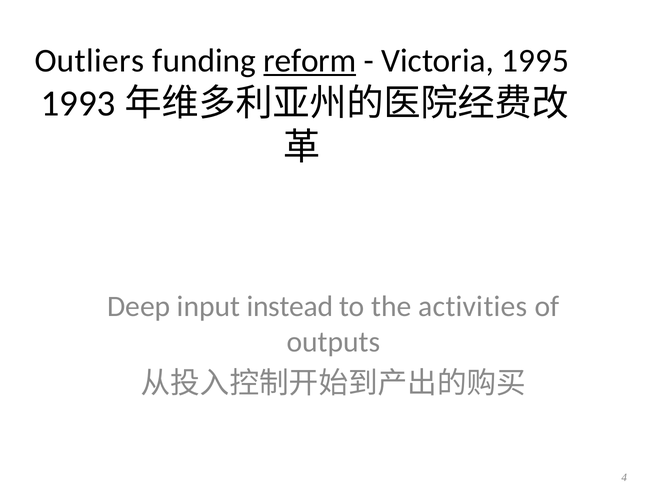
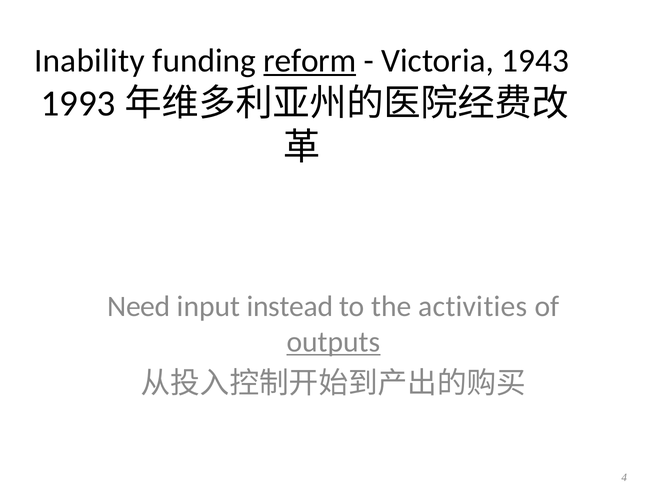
Outliers: Outliers -> Inability (89, 61)
1995: 1995 -> 1943 (535, 61)
Deep: Deep -> Need (139, 307)
outputs underline: none -> present (333, 342)
